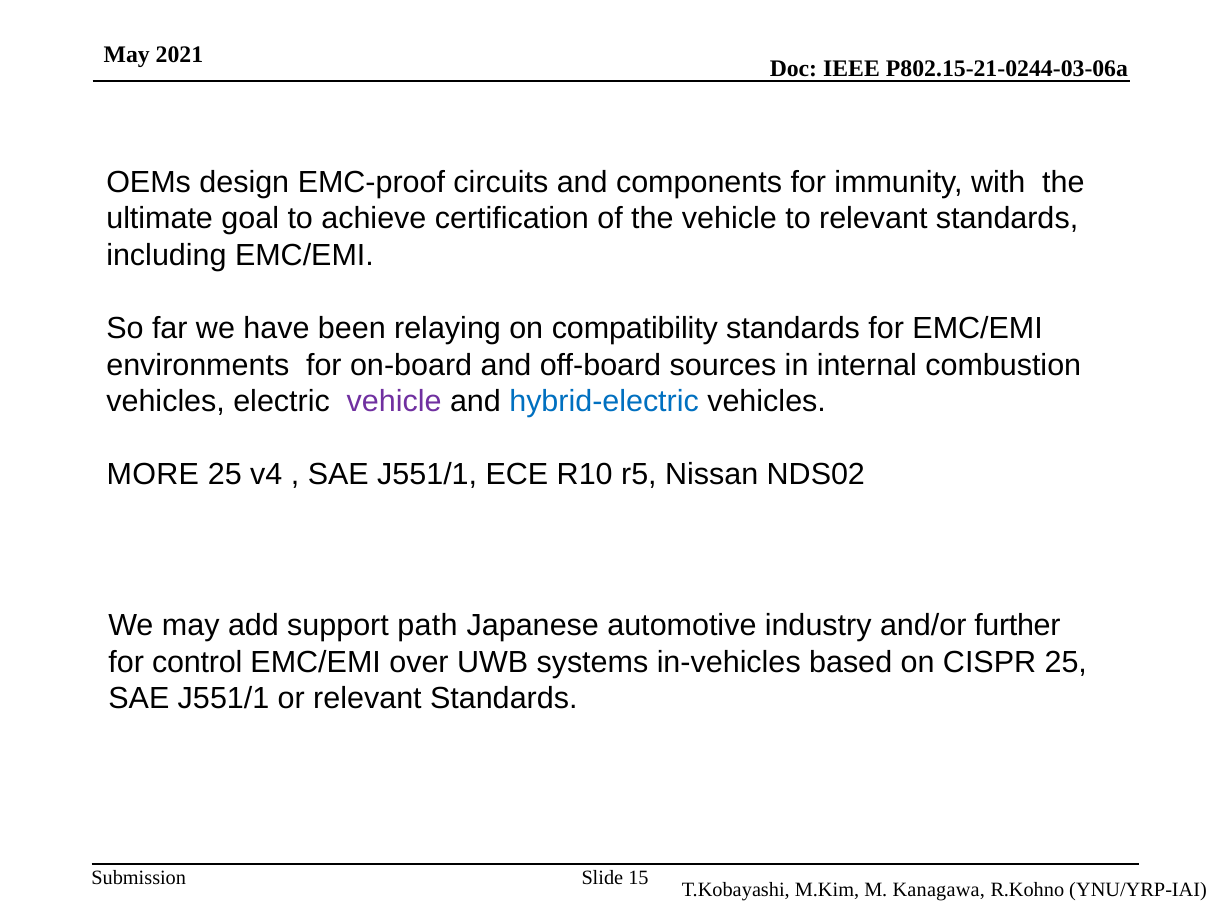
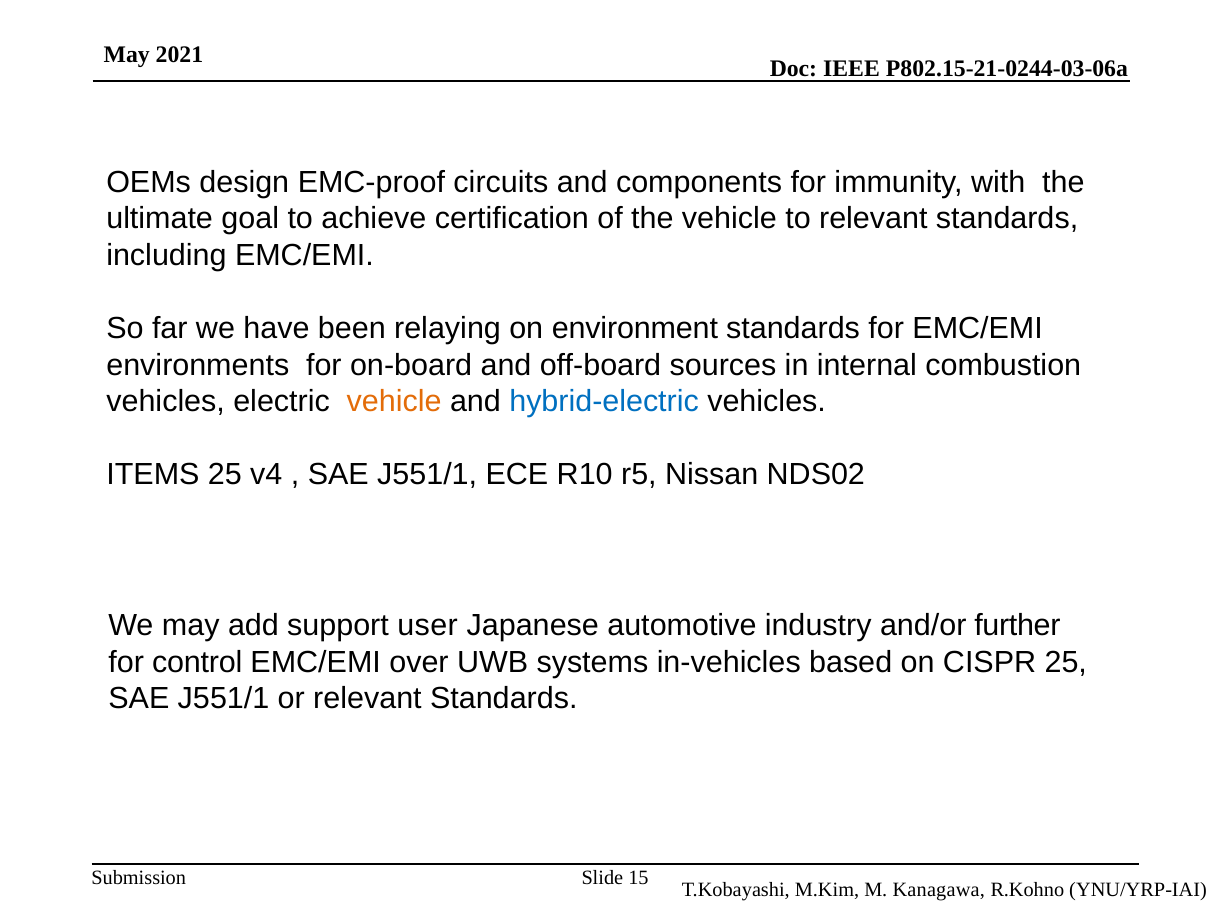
compatibility: compatibility -> environment (635, 329)
vehicle colour: purple -> orange (394, 402)
MORE: MORE -> ITEMS (153, 475)
path: path -> user (428, 626)
